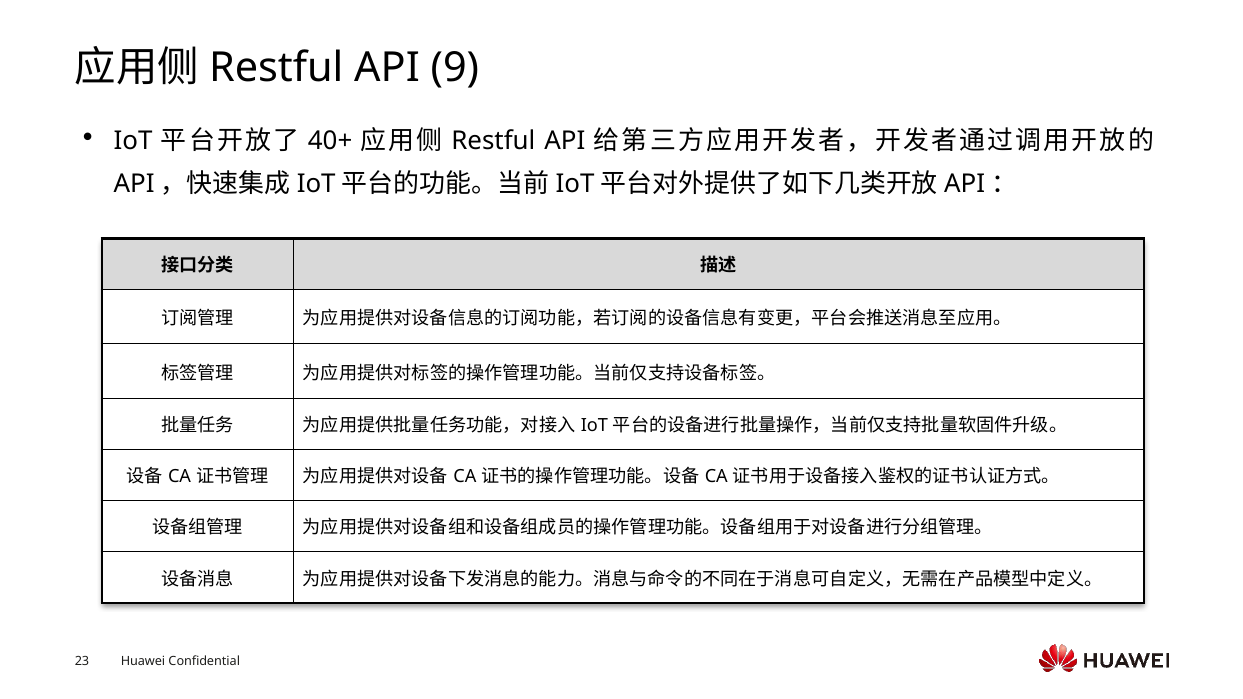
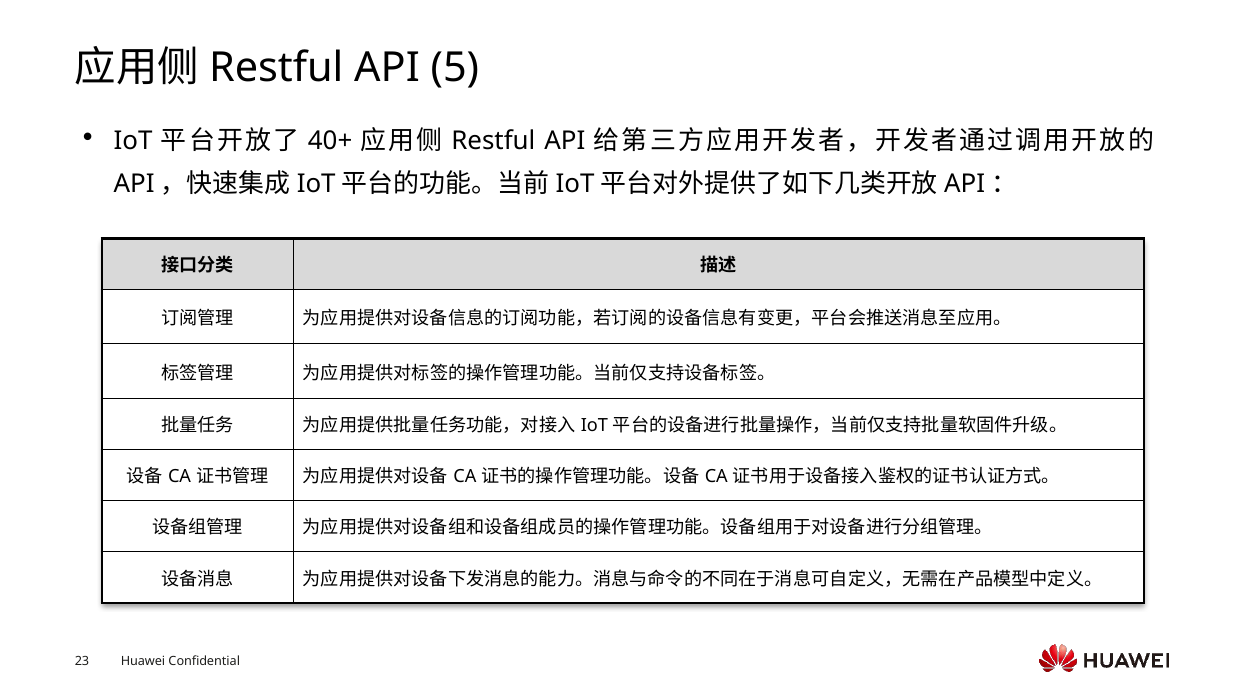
9: 9 -> 5 (455, 68)
